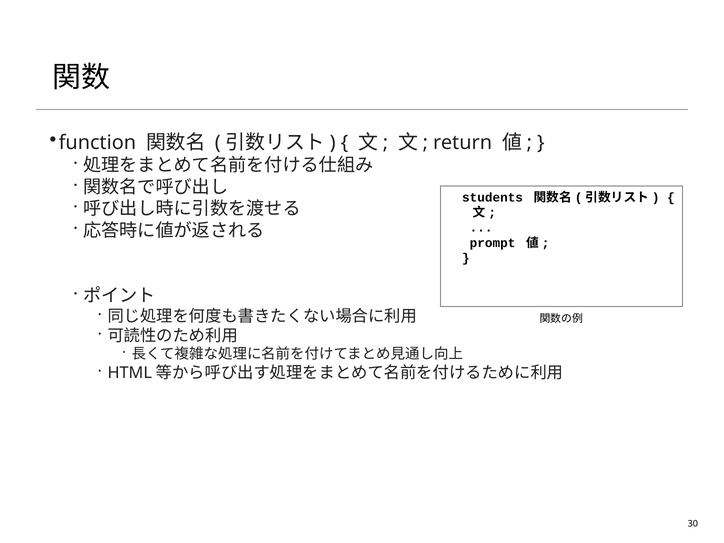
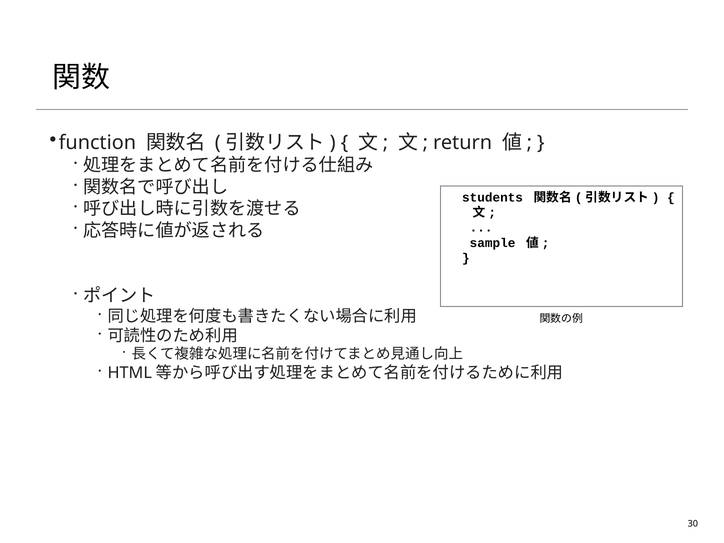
prompt: prompt -> sample (493, 243)
